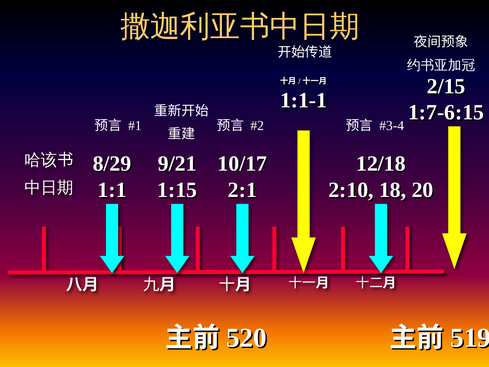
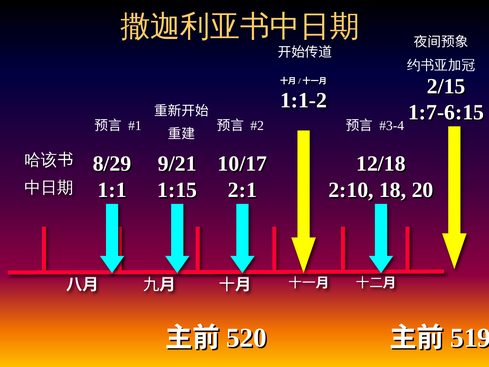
1:1-1: 1:1-1 -> 1:1-2 (304, 100)
